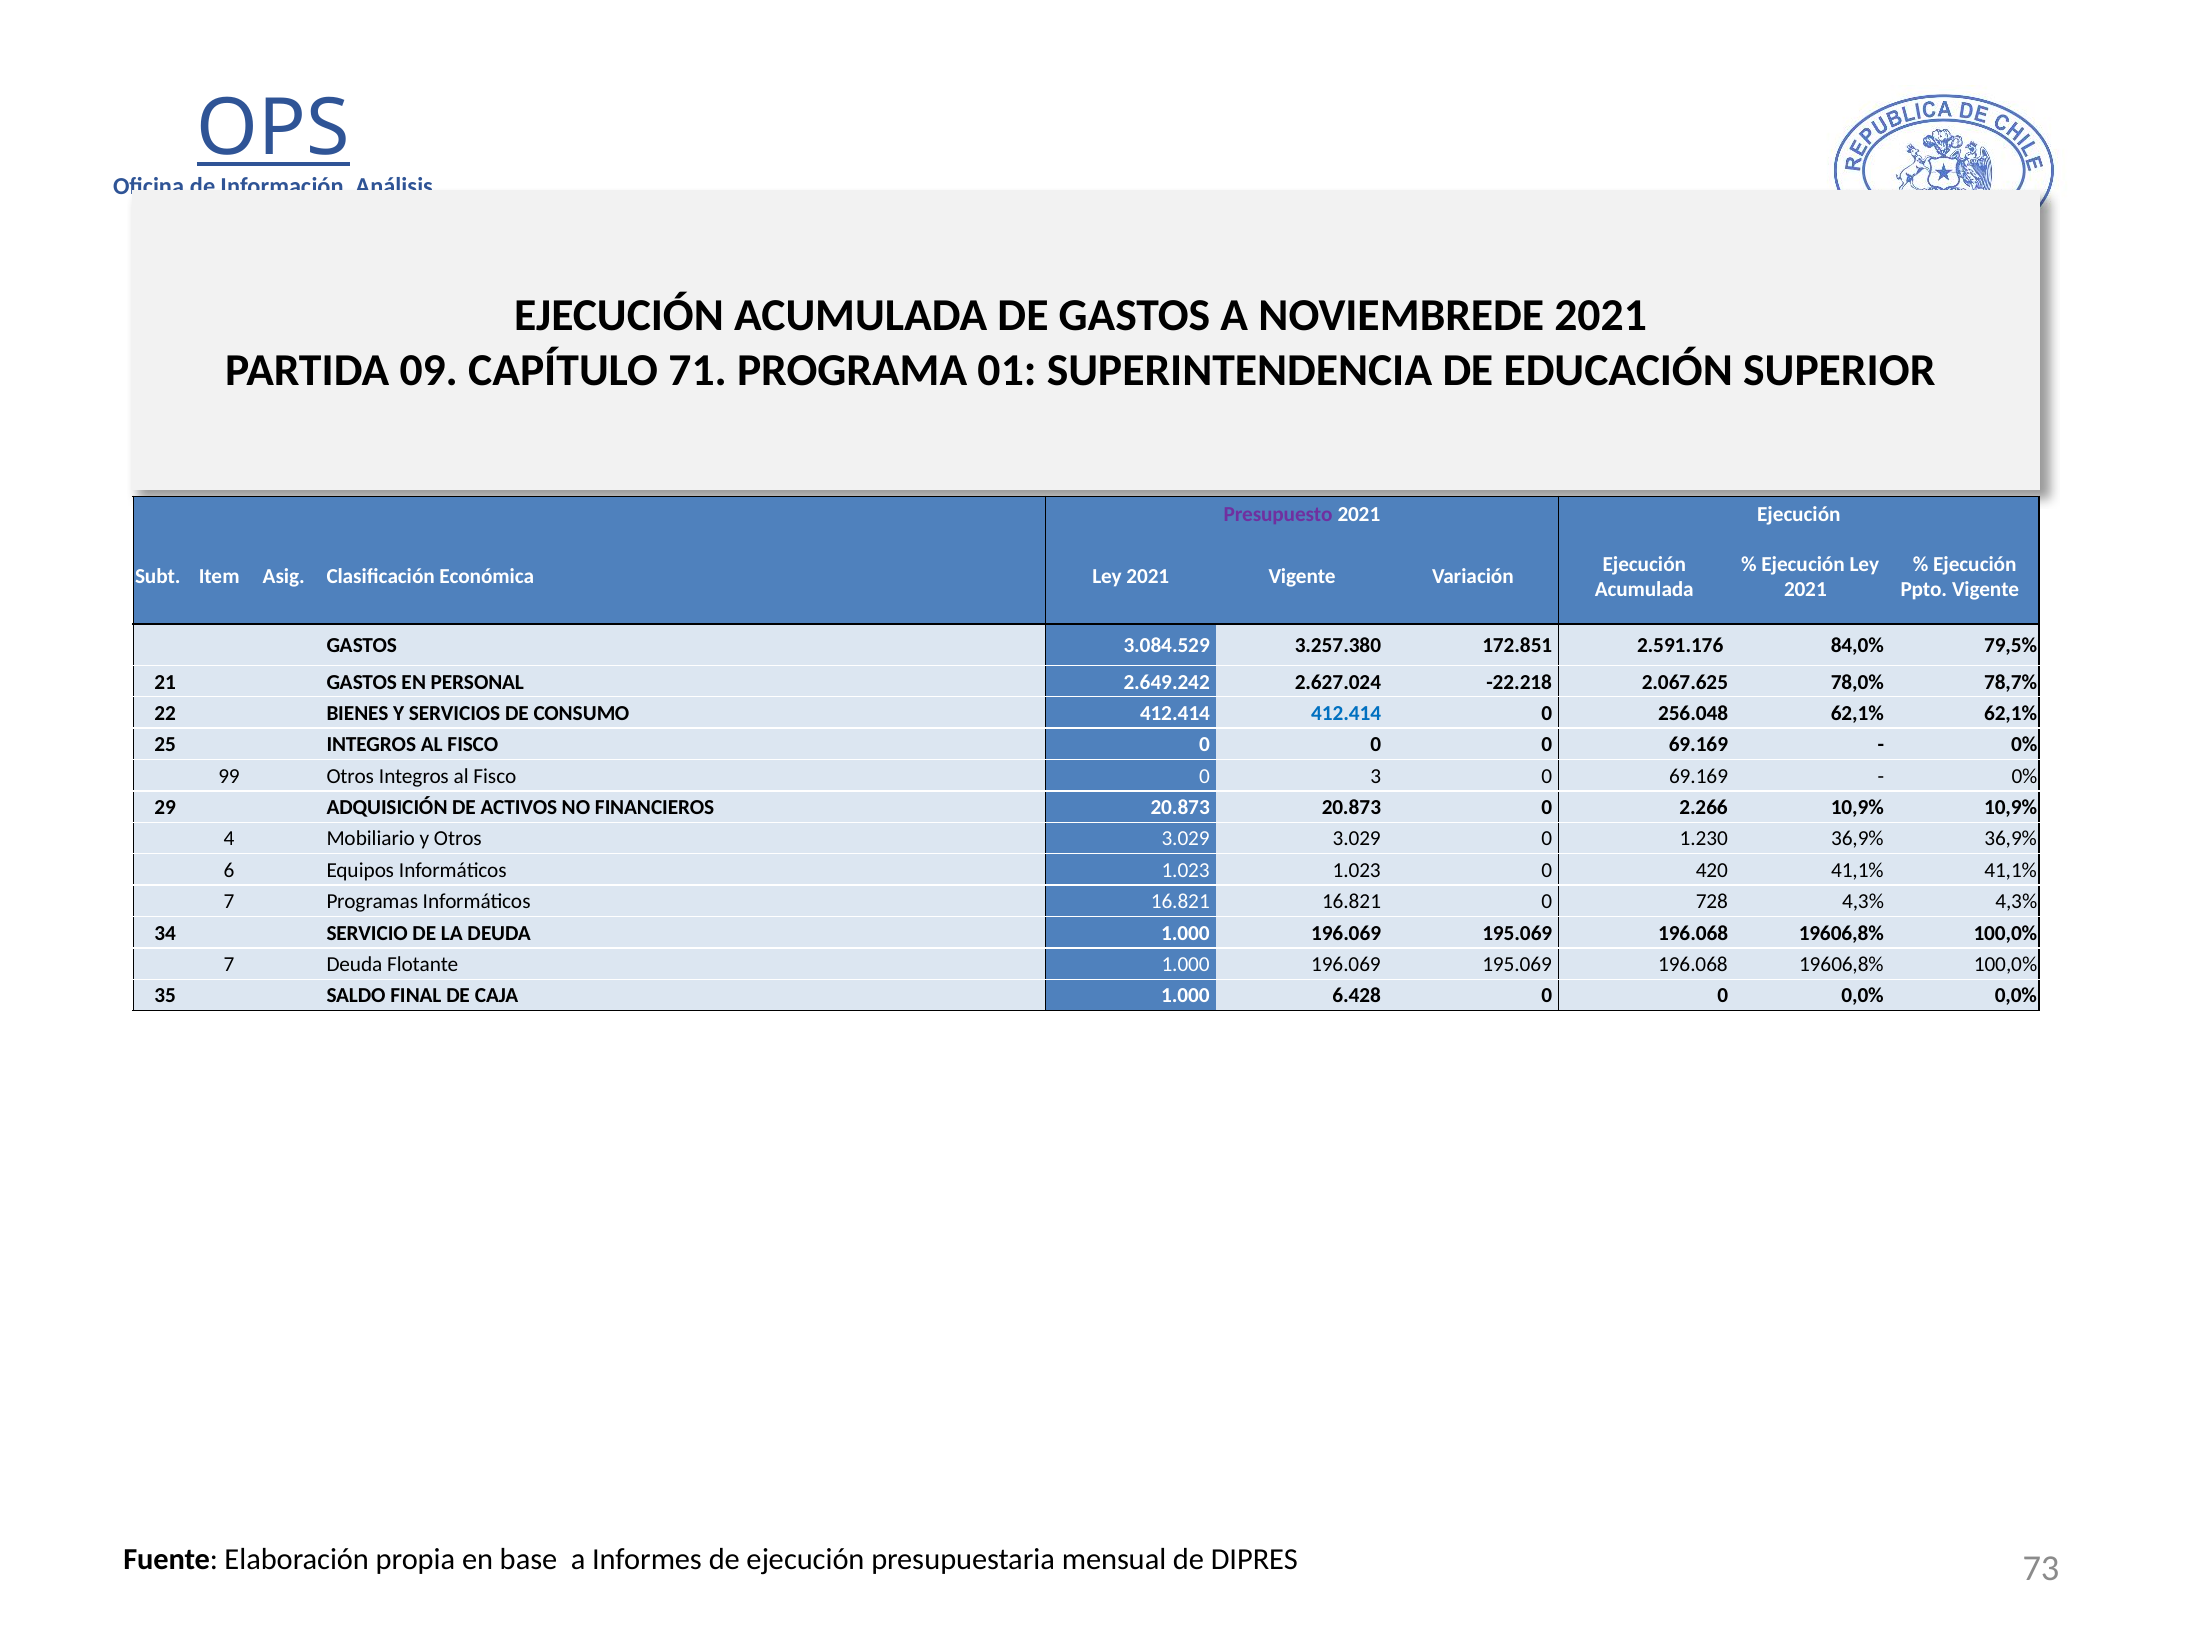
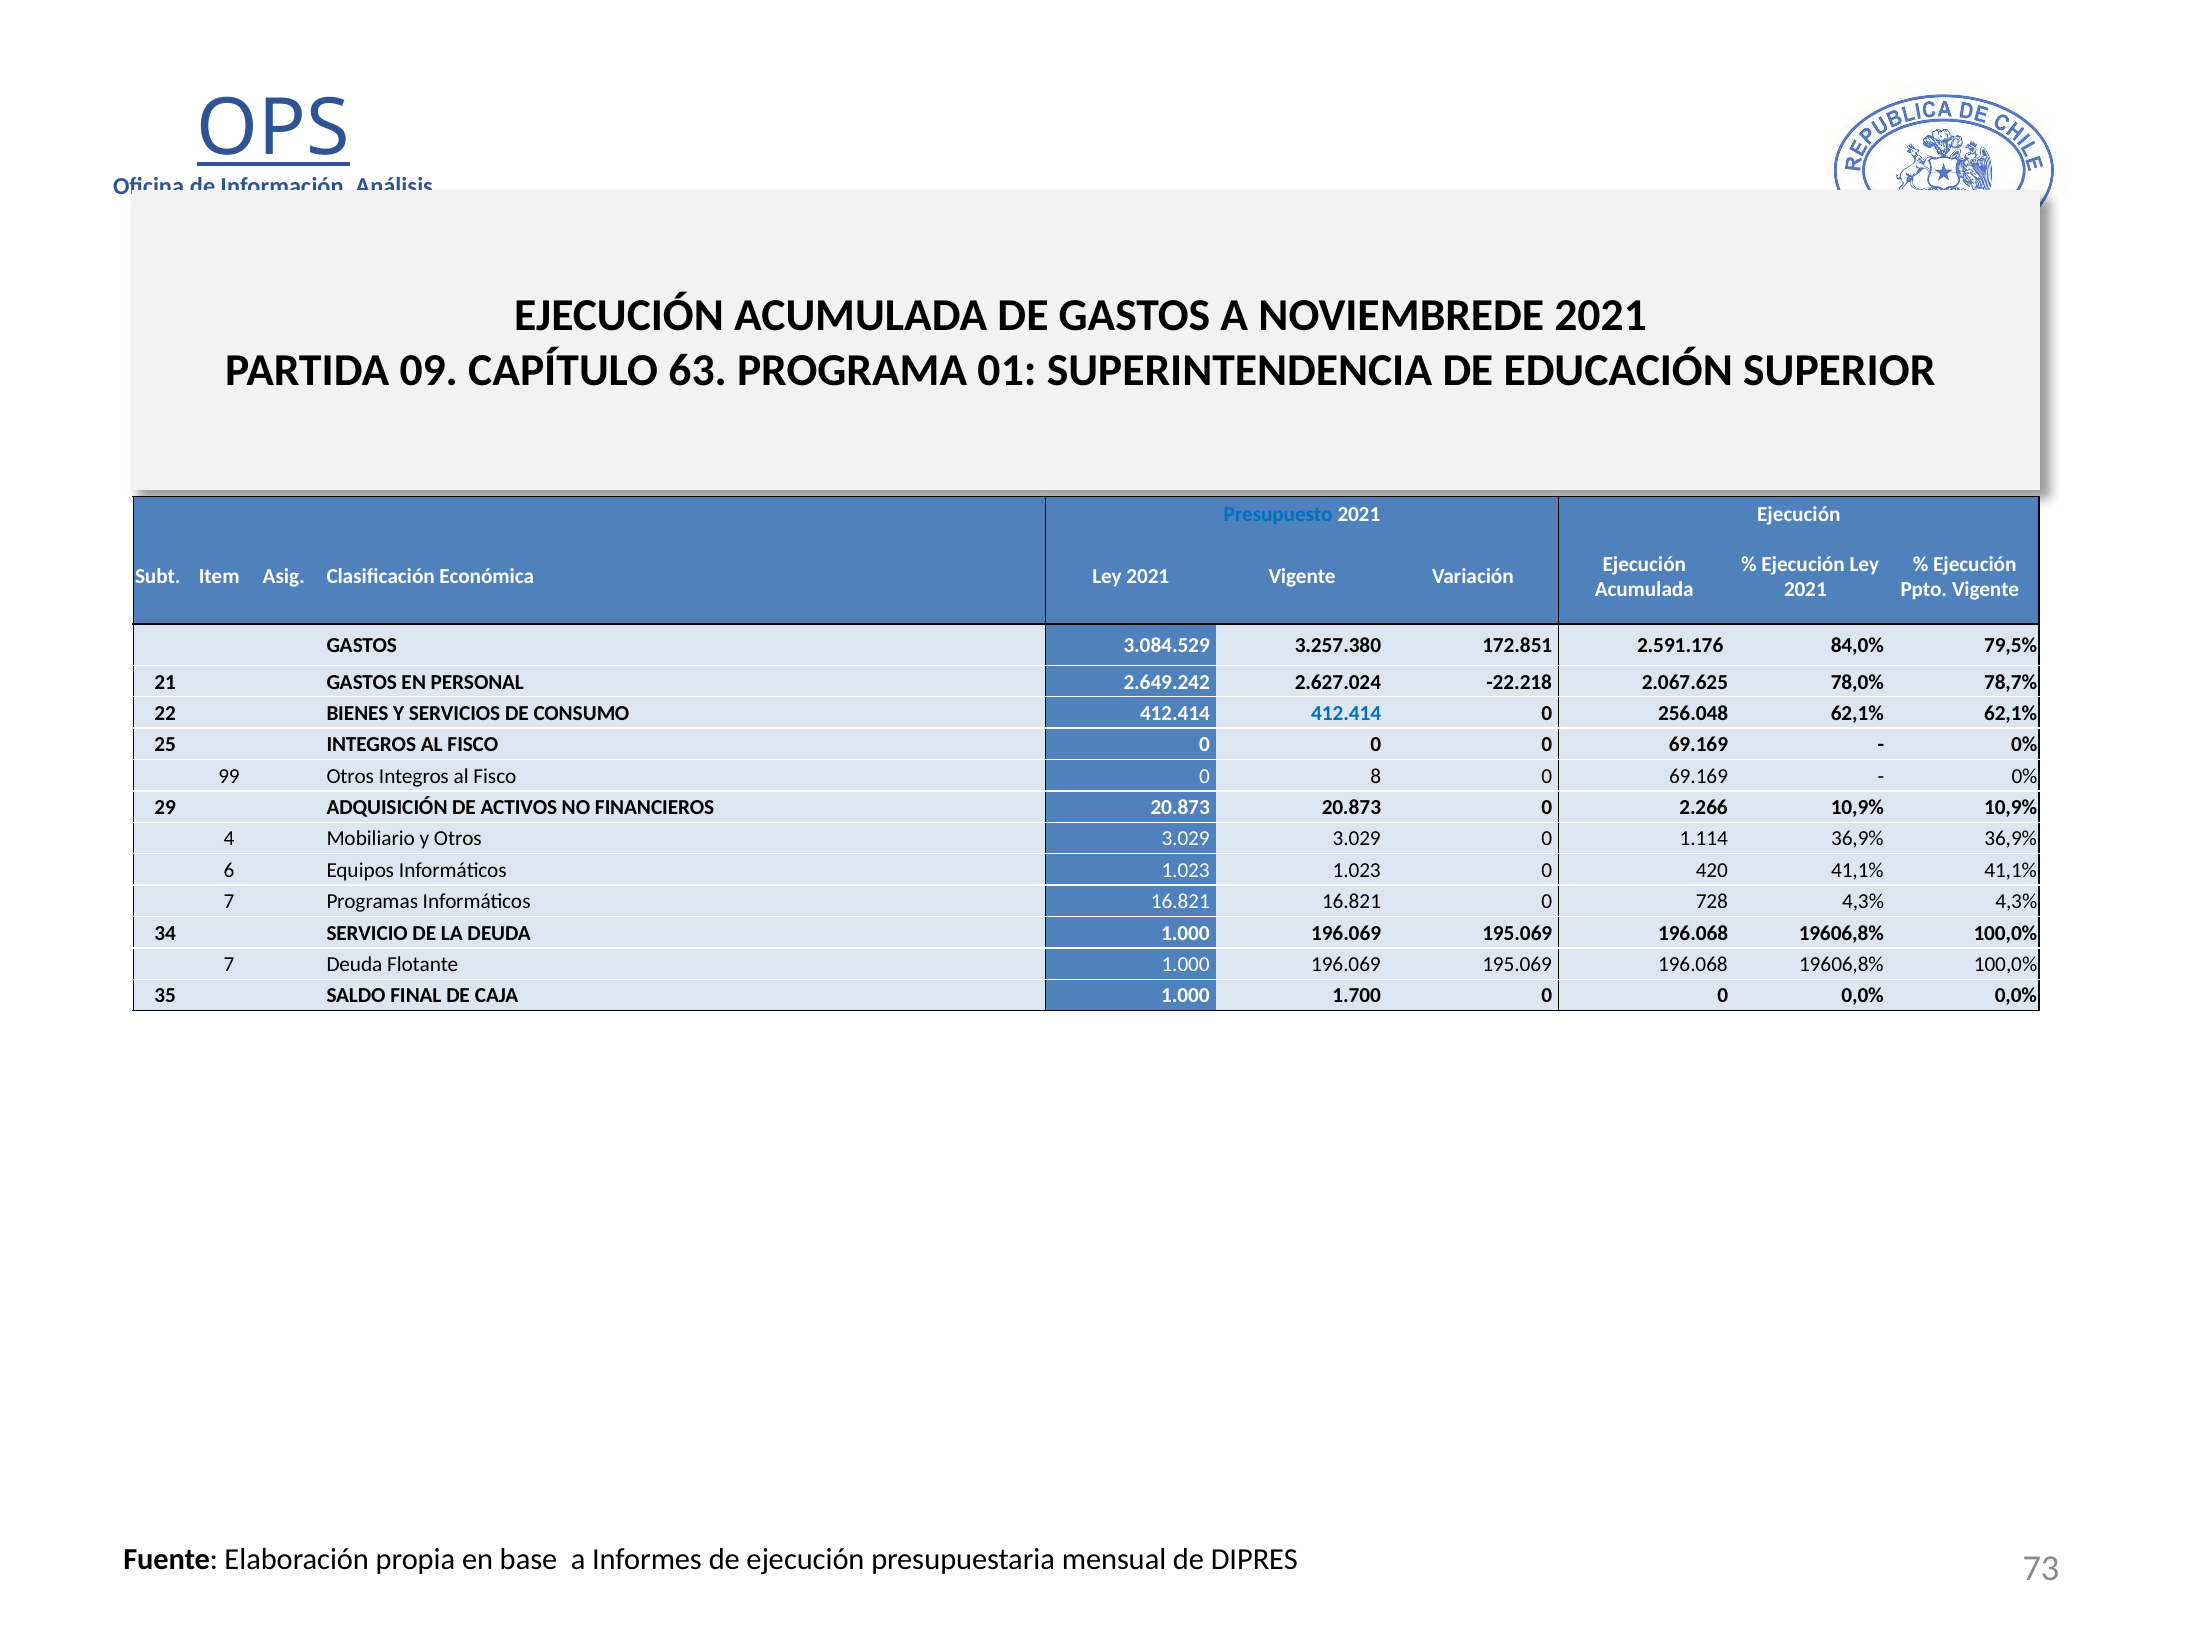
71: 71 -> 63 (698, 371)
Presupuesto colour: purple -> blue (1278, 515)
3: 3 -> 8 (1376, 776)
1.230: 1.230 -> 1.114 (1704, 839)
6.428: 6.428 -> 1.700 (1357, 996)
